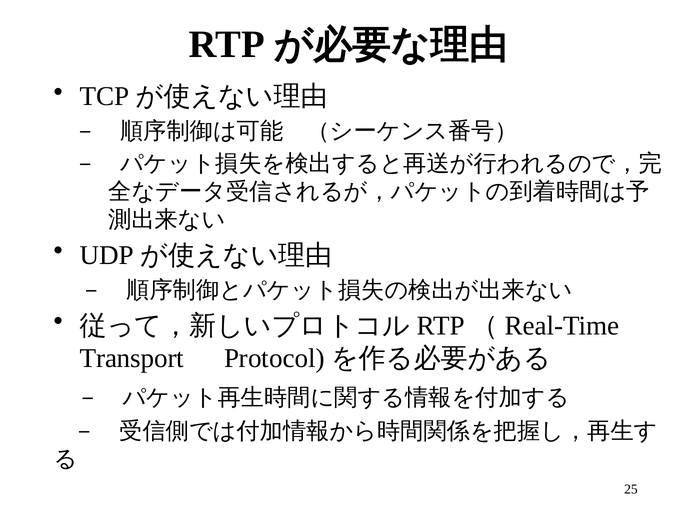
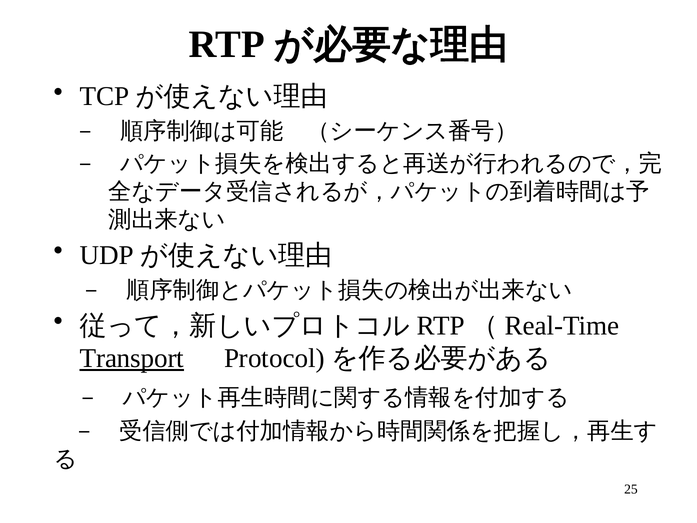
Transport underline: none -> present (132, 358)
